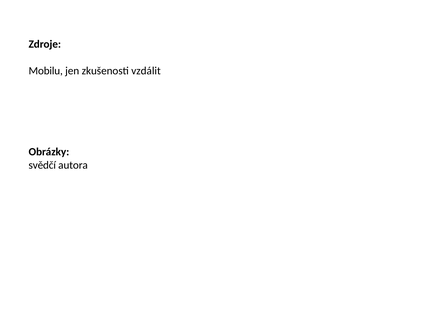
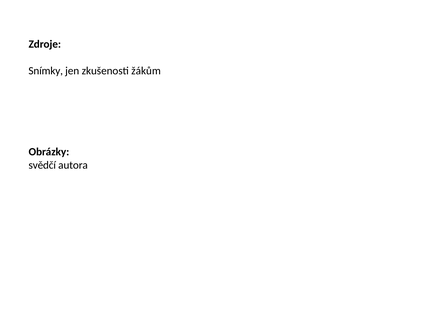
Mobilu: Mobilu -> Snímky (46, 71)
vzdálit: vzdálit -> žákům (146, 71)
